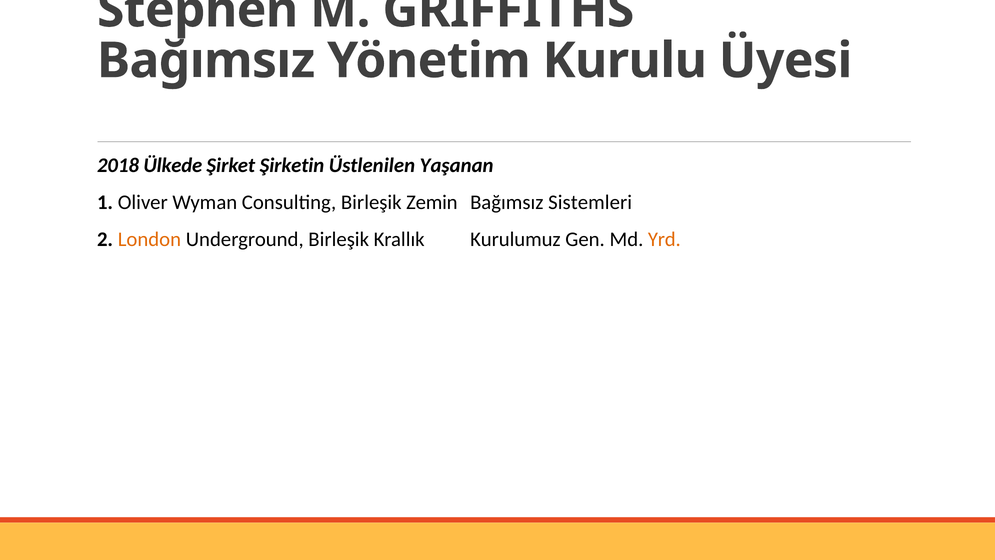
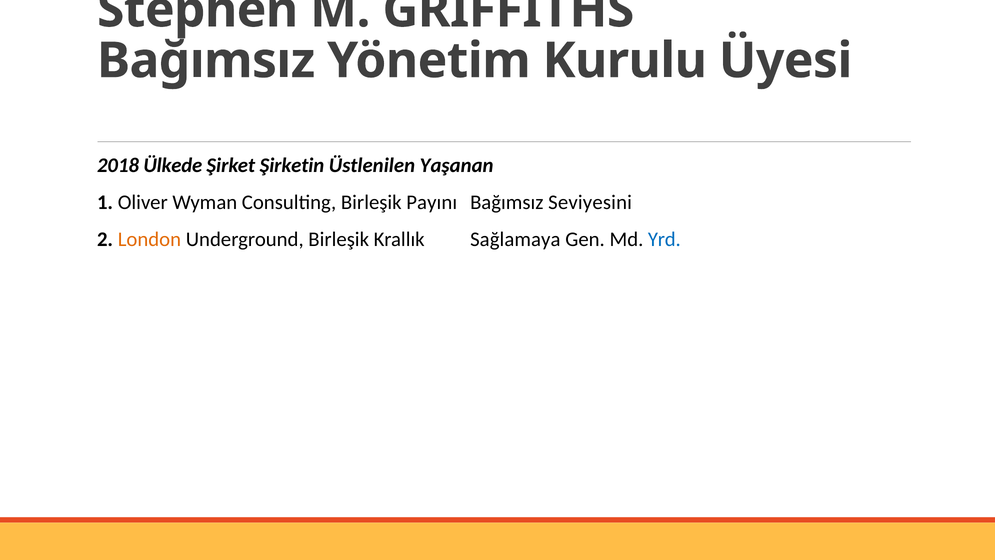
Zemin: Zemin -> Payını (432, 202)
Sistemleri: Sistemleri -> Seviyesini (590, 202)
Kurulumuz: Kurulumuz -> Sağlamaya (515, 239)
Yrd colour: orange -> blue (664, 239)
